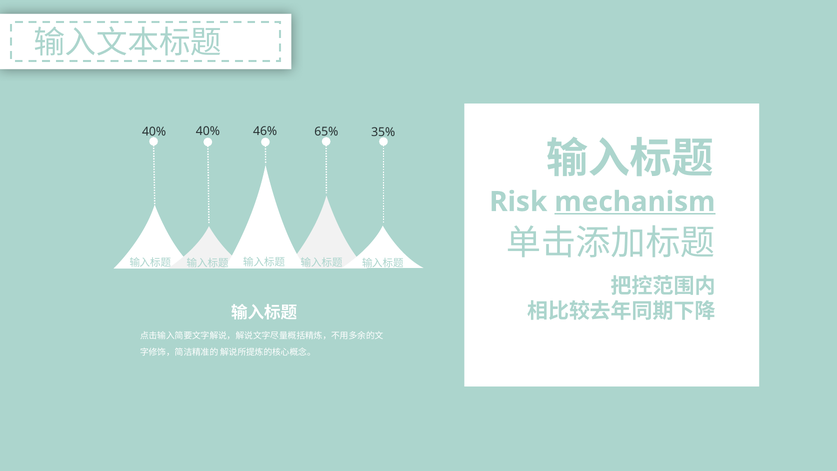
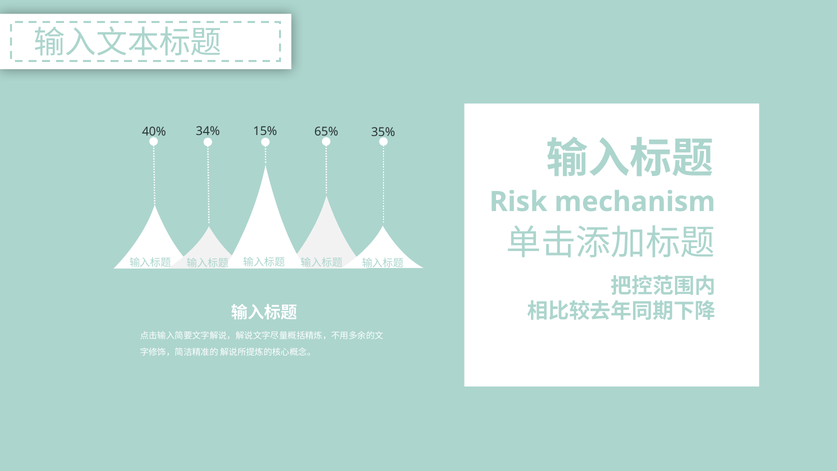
46%: 46% -> 15% (265, 131)
40% 40%: 40% -> 34% (208, 131)
mechanism underline: present -> none (635, 202)
